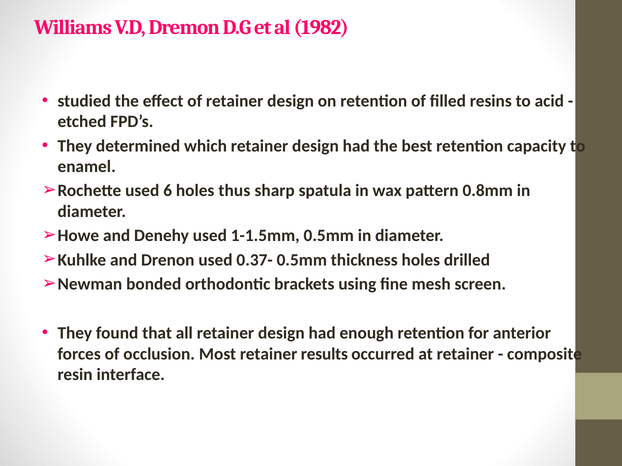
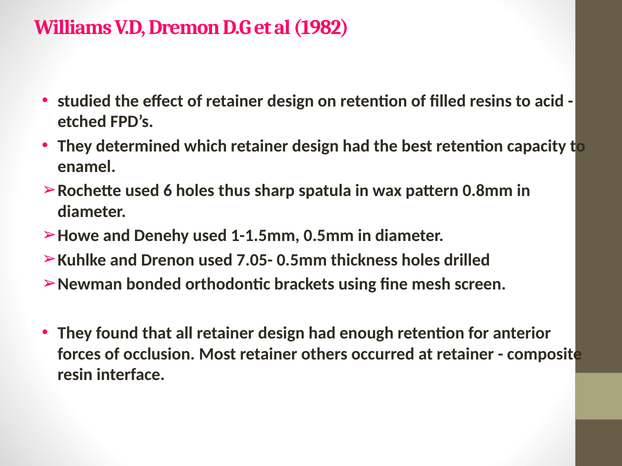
0.37-: 0.37- -> 7.05- (255, 260)
results: results -> others (324, 354)
